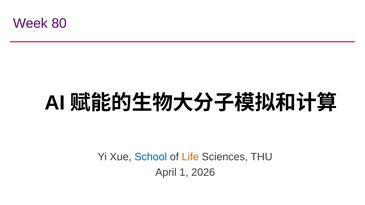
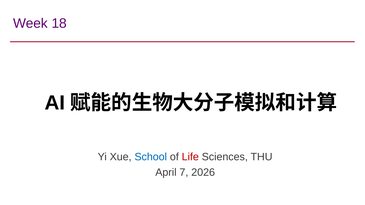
80: 80 -> 18 (59, 23)
Life colour: orange -> red (190, 157)
1: 1 -> 7 (184, 173)
